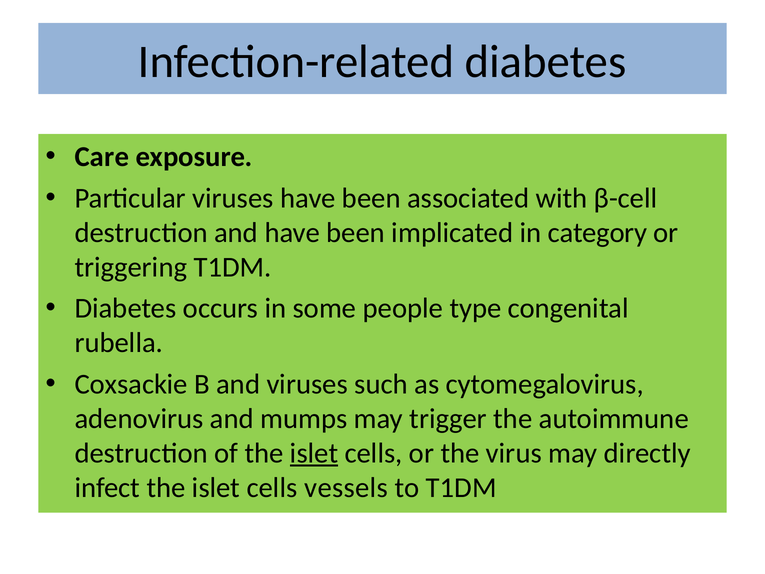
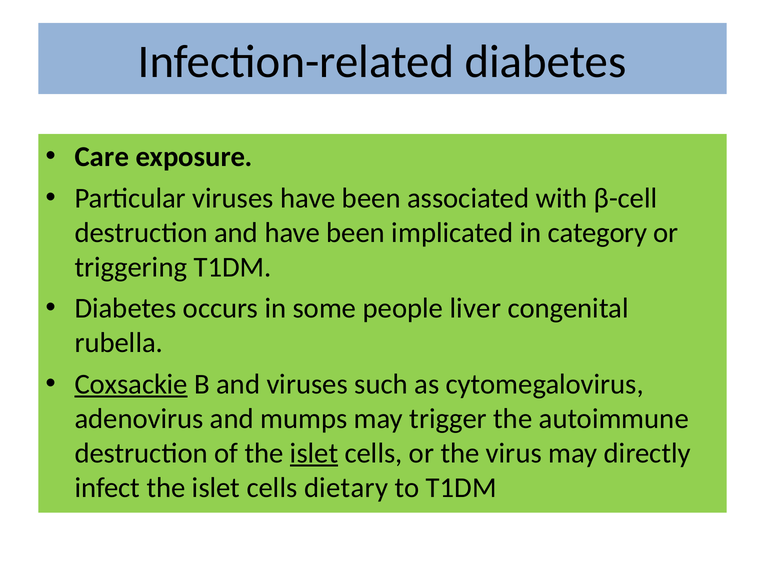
type: type -> liver (475, 308)
Coxsackie underline: none -> present (131, 384)
vessels: vessels -> dietary (346, 487)
